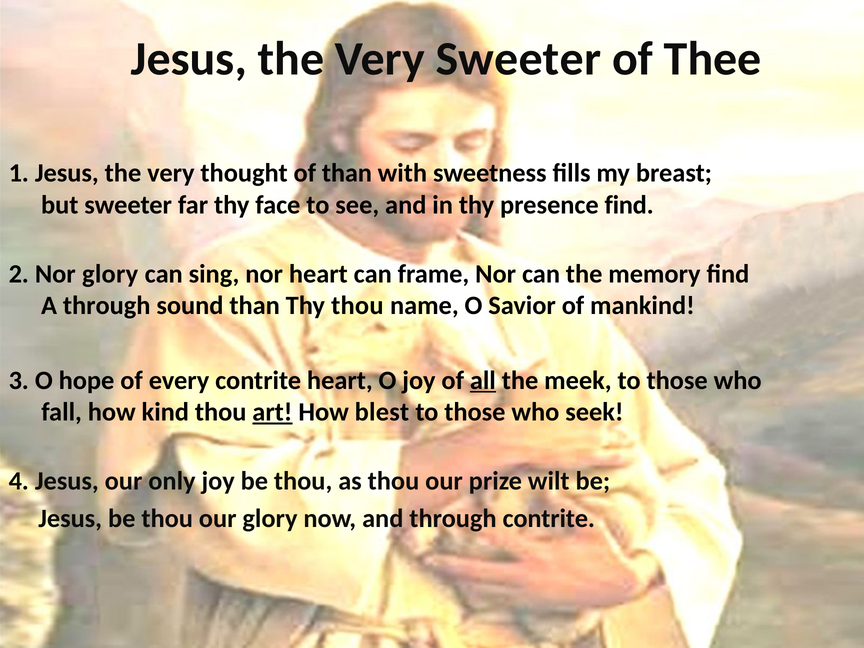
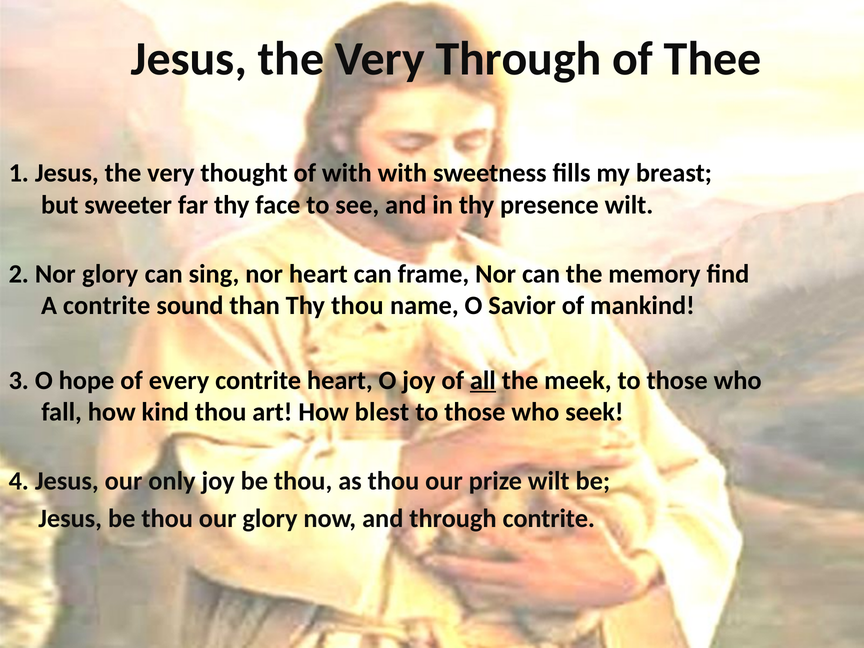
Very Sweeter: Sweeter -> Through (519, 59)
of than: than -> with (347, 173)
presence find: find -> wilt (629, 205)
A through: through -> contrite (107, 306)
art underline: present -> none (272, 412)
